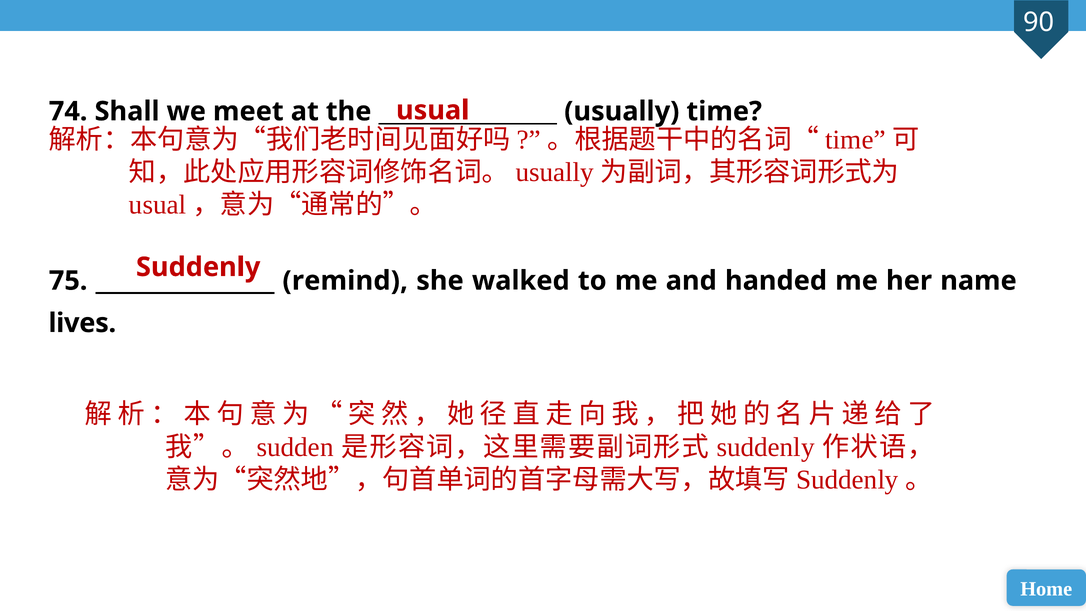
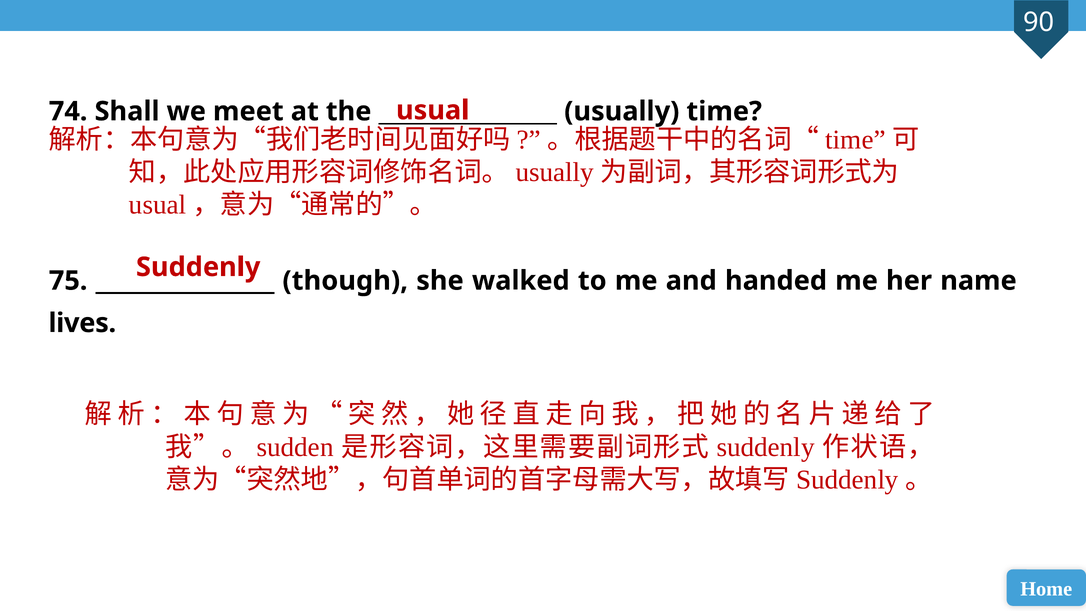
remind: remind -> though (345, 281)
